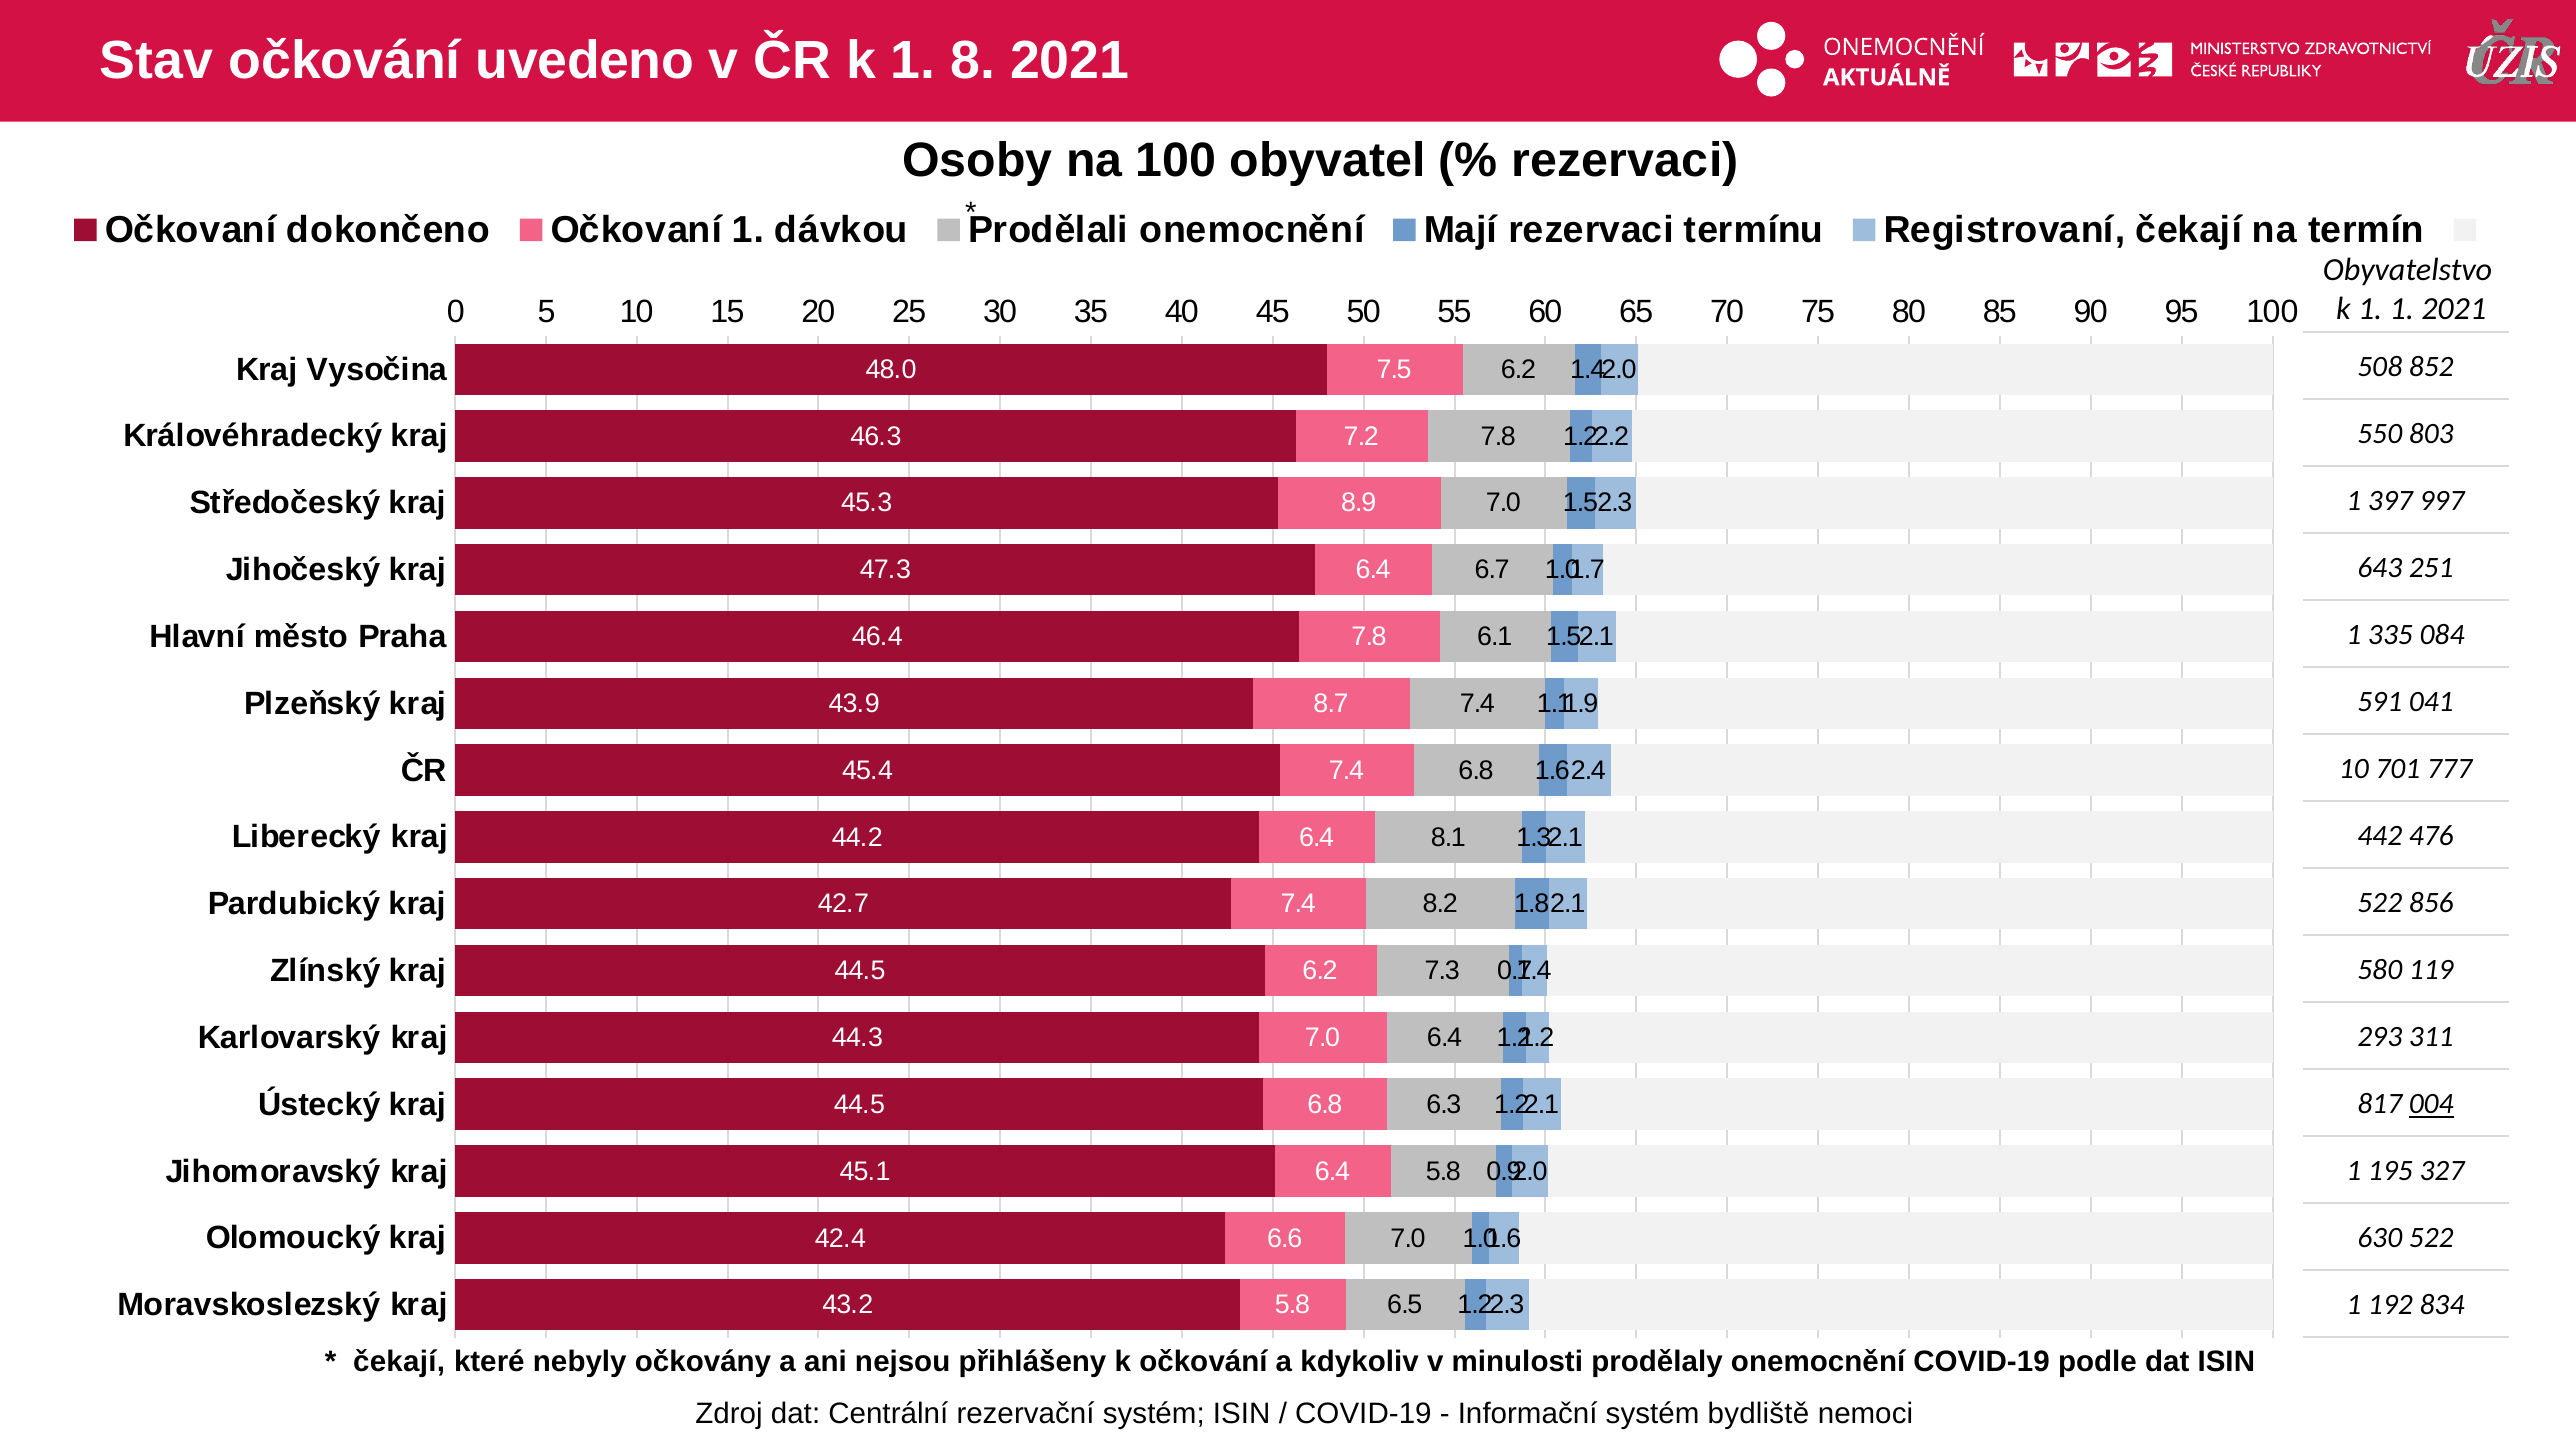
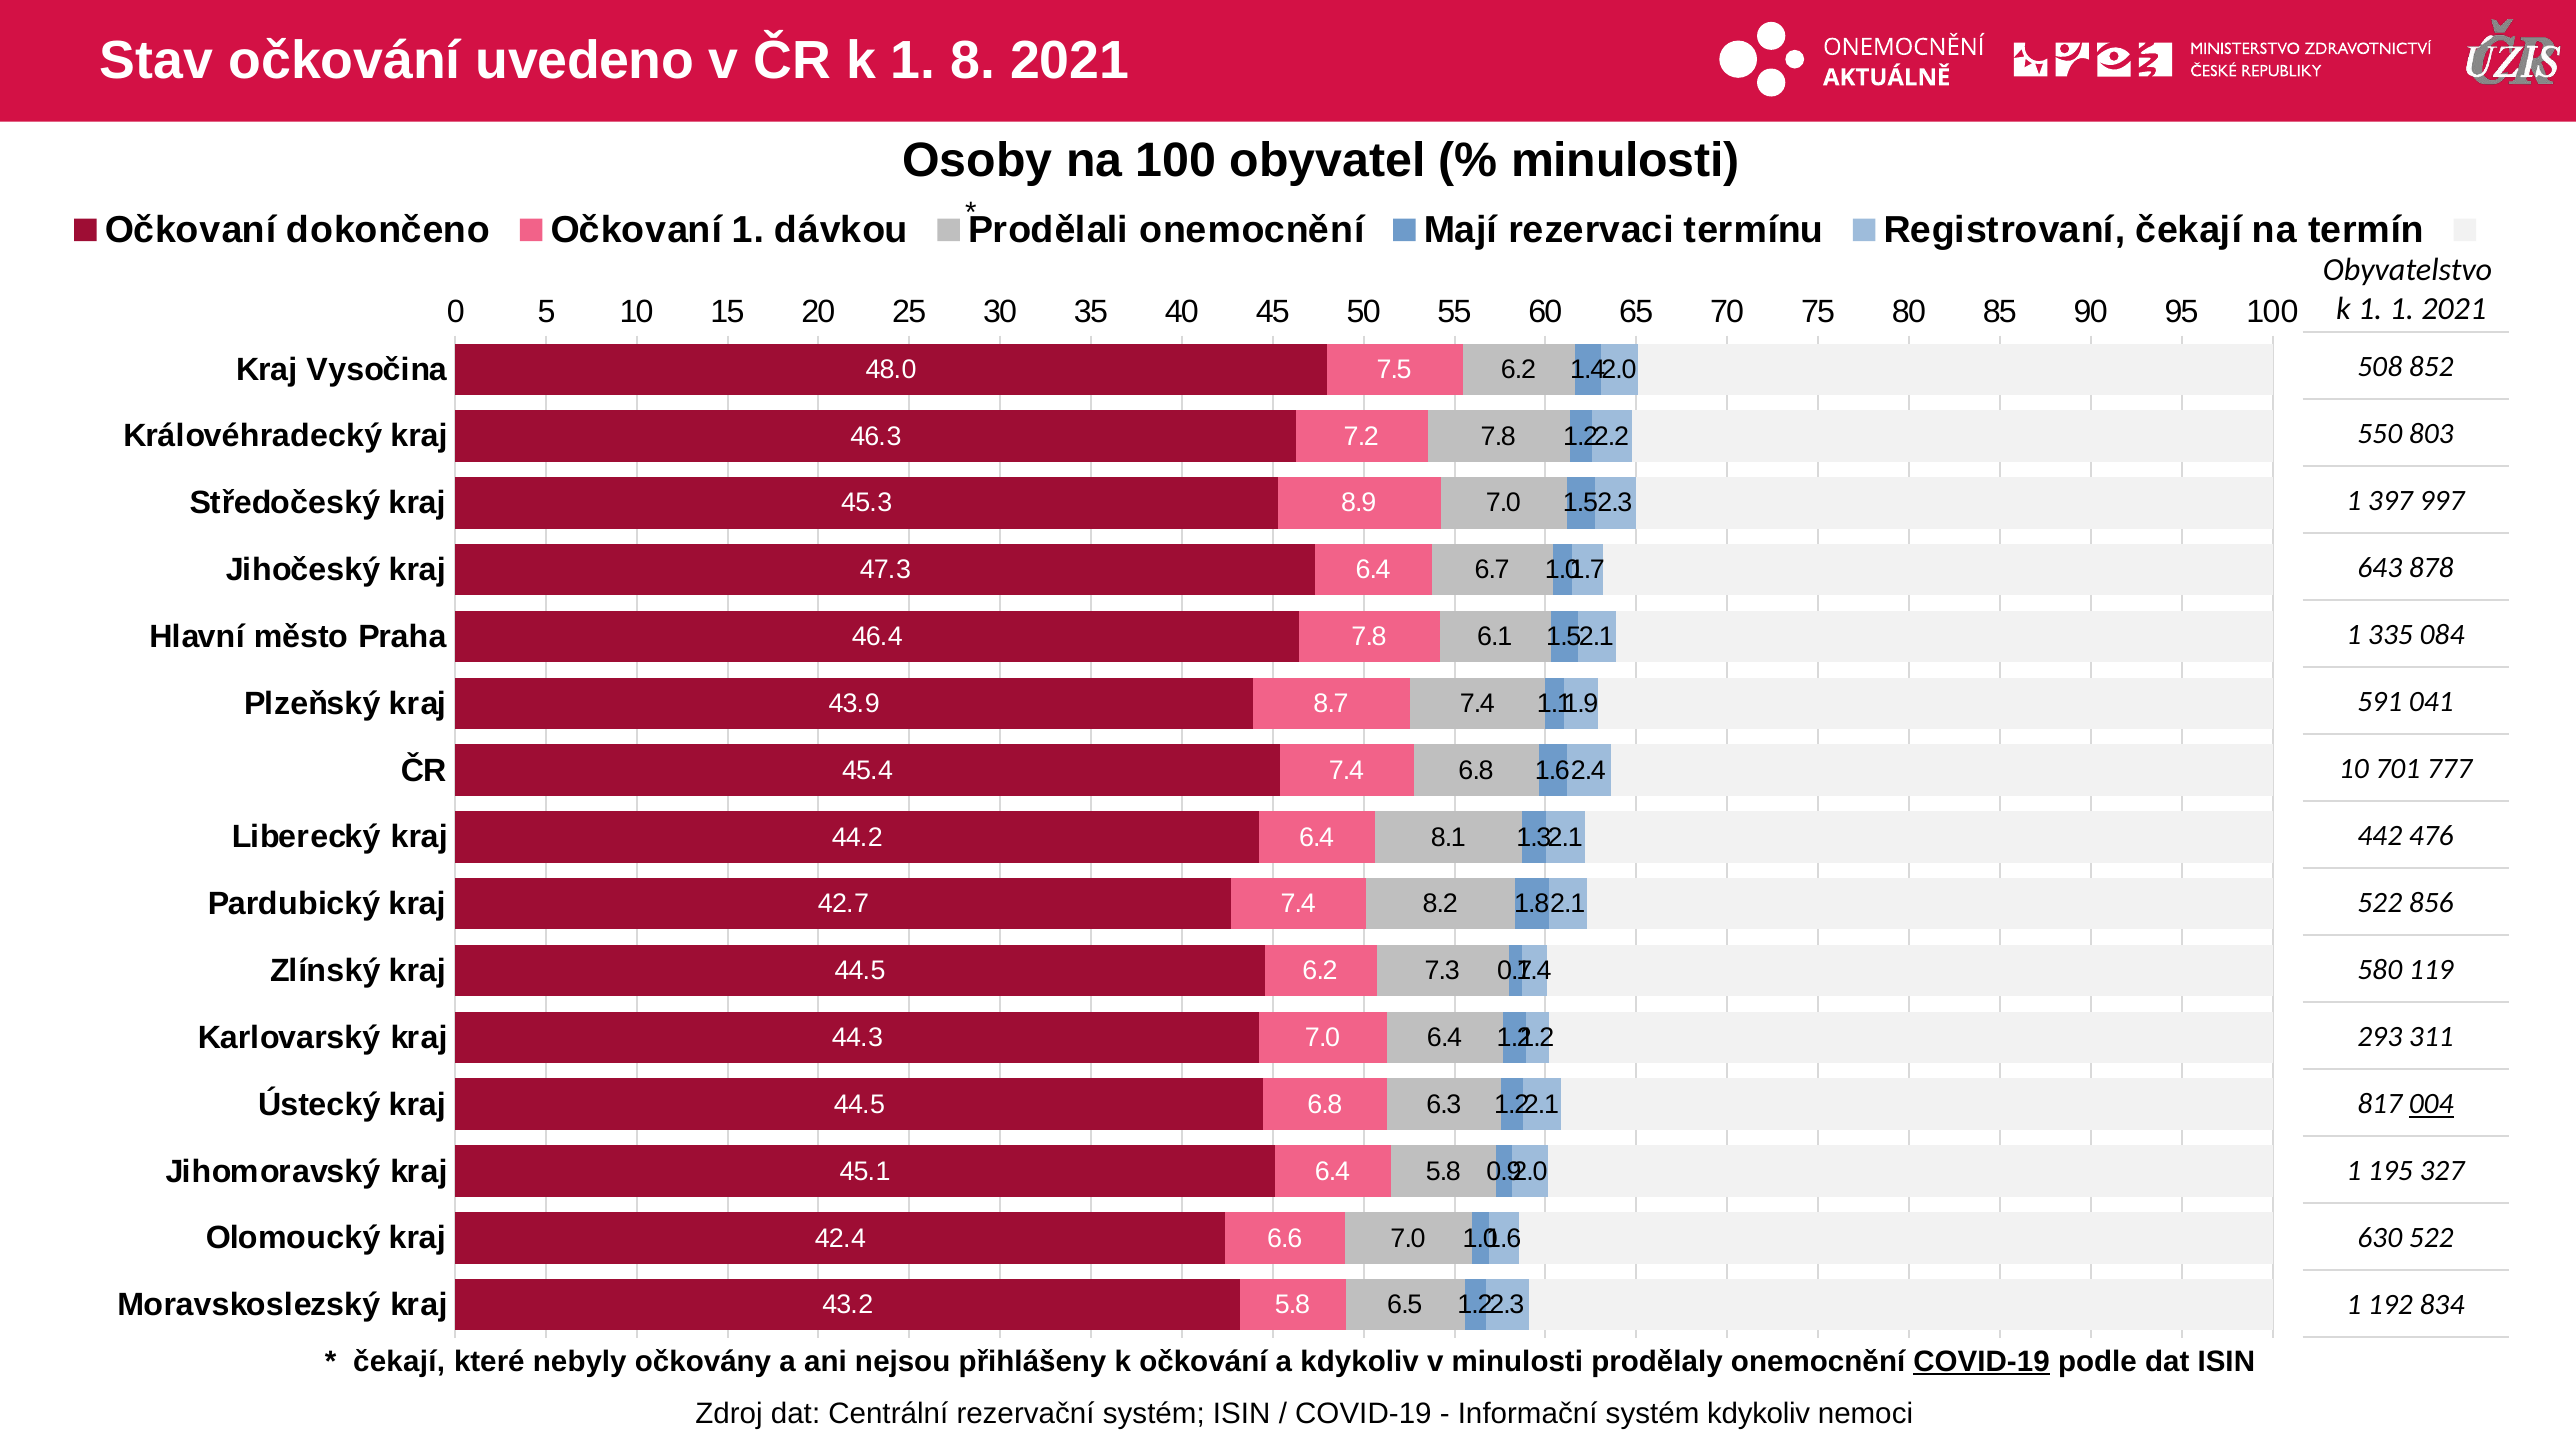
rezervaci: rezervaci -> minulosti (1625, 160)
251: 251 -> 878 (2431, 568)
COVID-19 underline: none -> present (1982, 1361)
systém bydliště: bydliště -> kdykoliv (1759, 1414)
